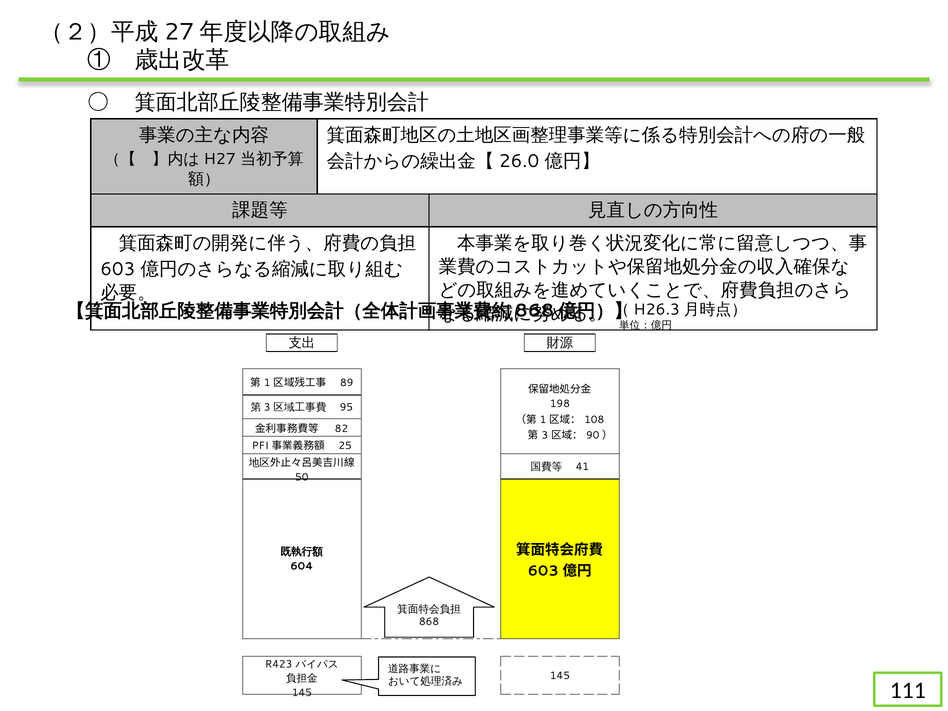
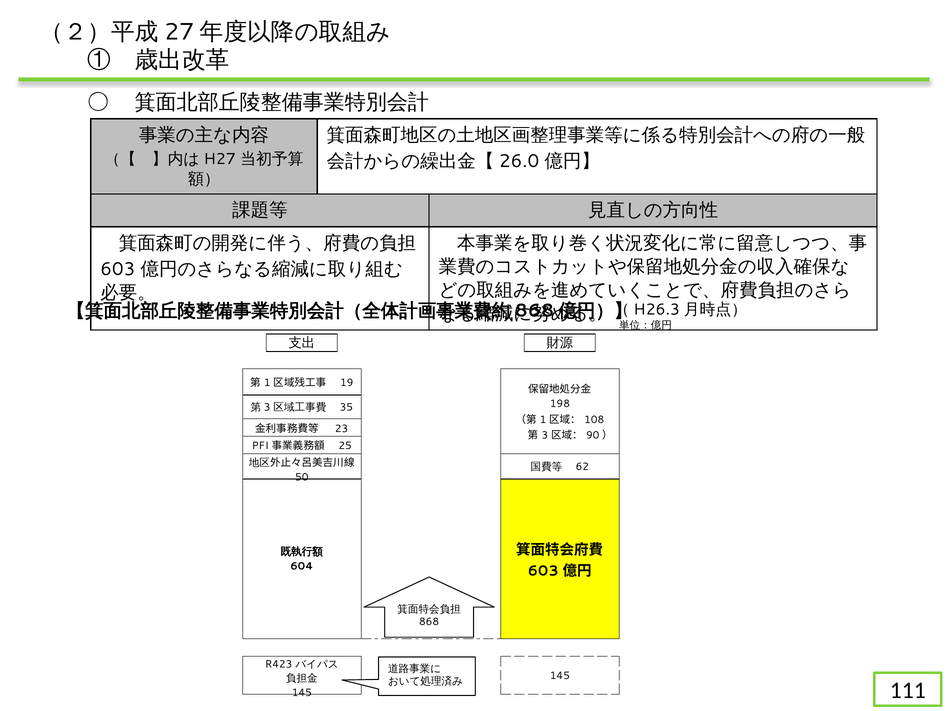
89: 89 -> 19 (347, 383)
95: 95 -> 35 (346, 408)
82: 82 -> 23 (342, 429)
41: 41 -> 62 (582, 467)
